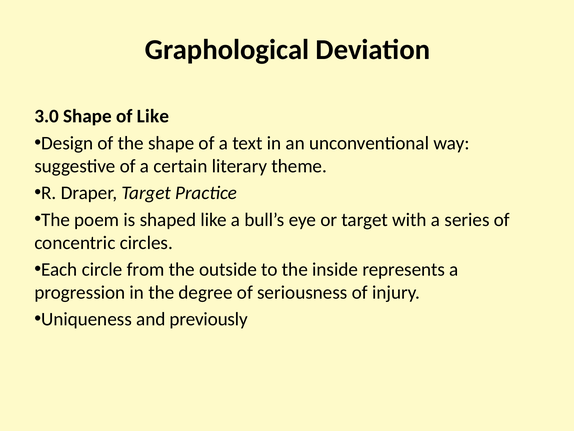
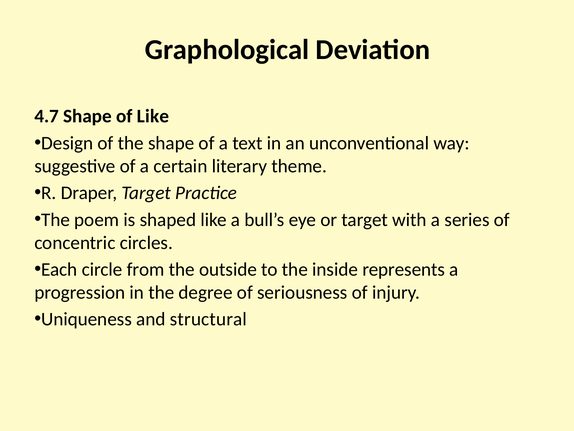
3.0: 3.0 -> 4.7 (47, 116)
previously: previously -> structural (208, 319)
